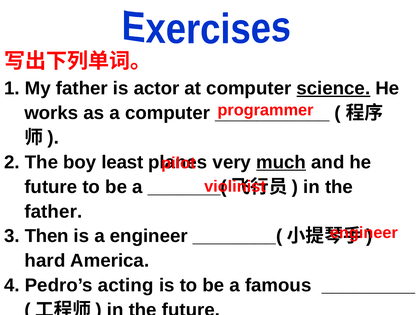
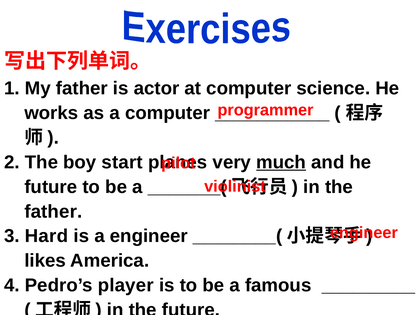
science underline: present -> none (333, 88)
least: least -> start (122, 162)
Then: Then -> Hard (47, 236)
hard: hard -> likes (45, 261)
acting: acting -> player (126, 285)
